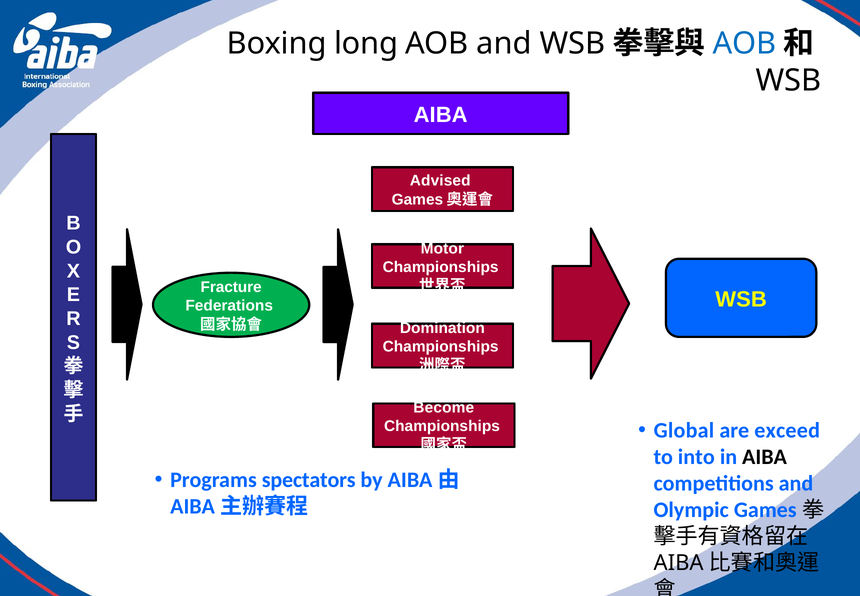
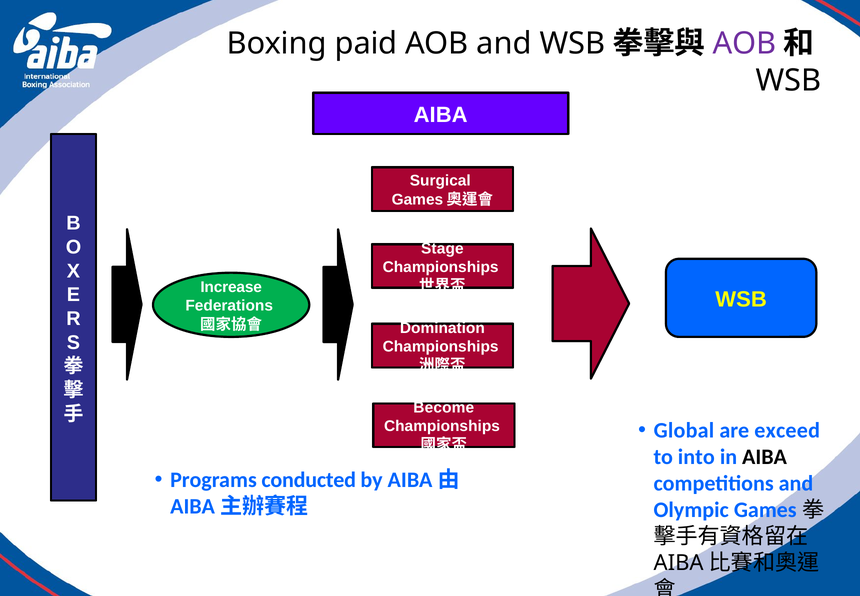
long: long -> paid (366, 43)
AOB colour: blue -> purple (744, 43)
Advised: Advised -> Surgical (440, 181)
Motor: Motor -> Stage (442, 248)
Fracture: Fracture -> Increase (231, 287)
spectators: spectators -> conducted (309, 480)
